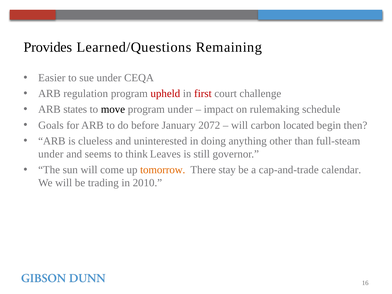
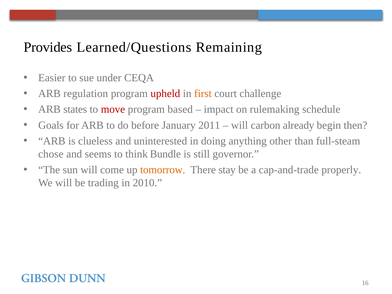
first colour: red -> orange (203, 94)
move colour: black -> red (113, 109)
program under: under -> based (180, 109)
2072: 2072 -> 2011 (209, 125)
located: located -> already (299, 125)
under: under -> chose (51, 154)
Leaves: Leaves -> Bundle (165, 154)
calendar: calendar -> properly (341, 170)
